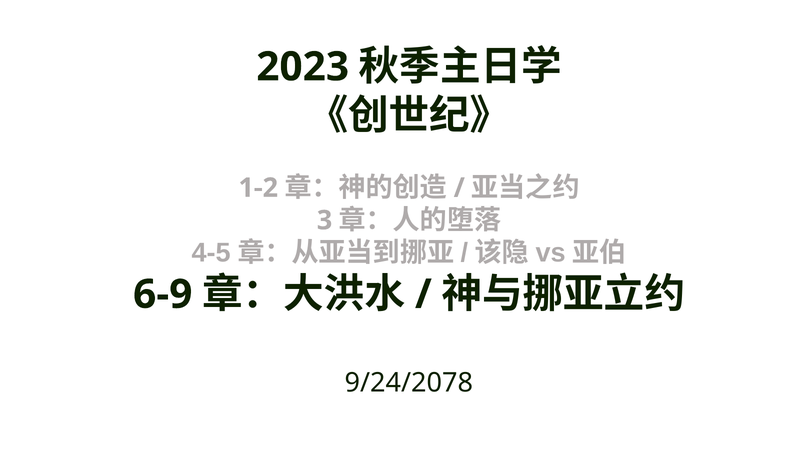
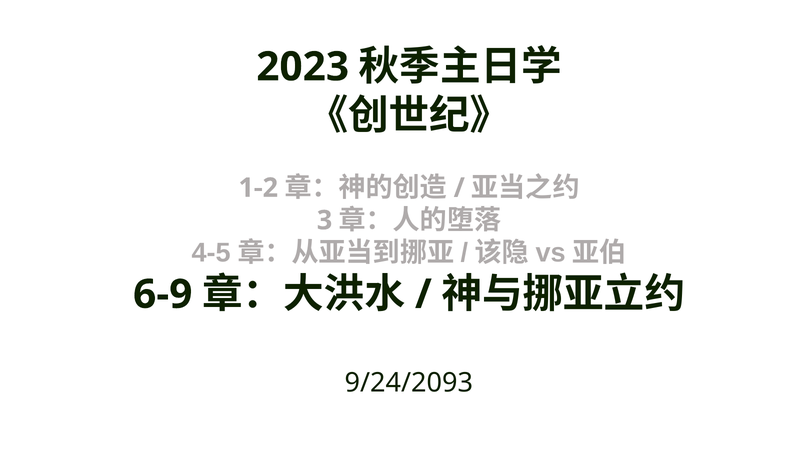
9/24/2078: 9/24/2078 -> 9/24/2093 (409, 383)
